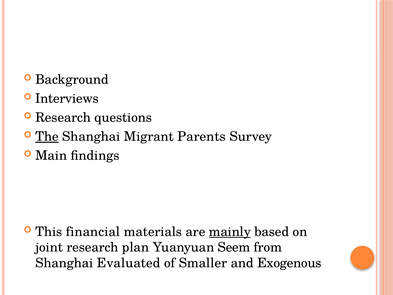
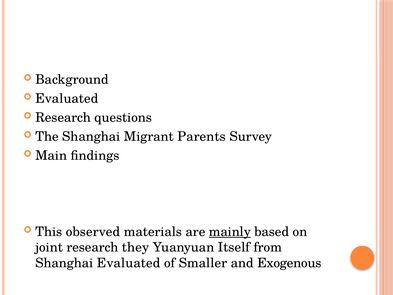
Interviews: Interviews -> Evaluated (67, 98)
The underline: present -> none (47, 136)
financial: financial -> observed (93, 231)
plan: plan -> they (136, 247)
Seem: Seem -> Itself (234, 247)
